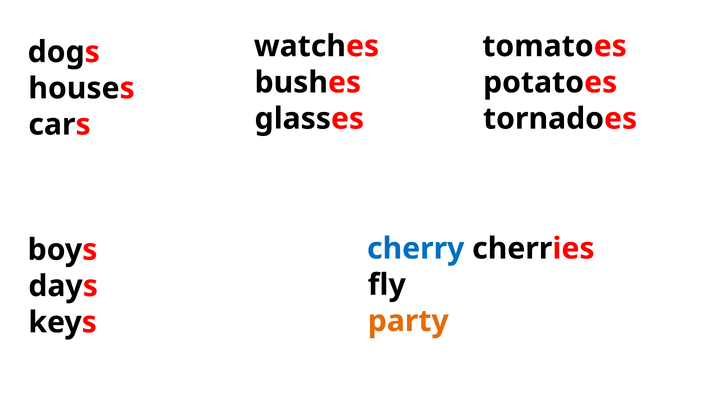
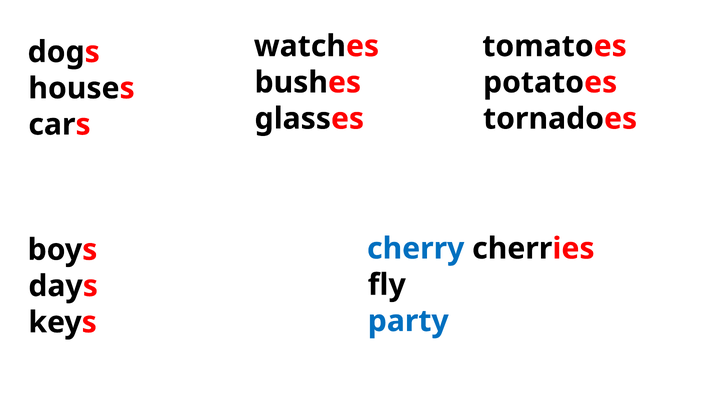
party colour: orange -> blue (408, 321)
